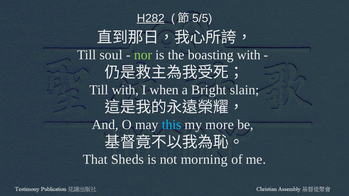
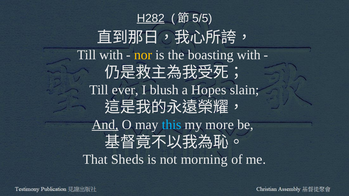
Till soul: soul -> with (111, 55)
nor colour: light green -> yellow (143, 55)
Till with: with -> ever (125, 90)
when: when -> blush (164, 90)
Bright: Bright -> Hopes (209, 90)
And underline: none -> present (105, 125)
